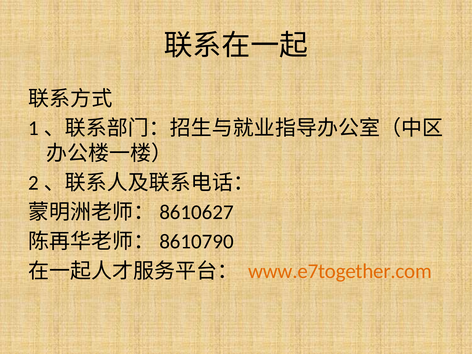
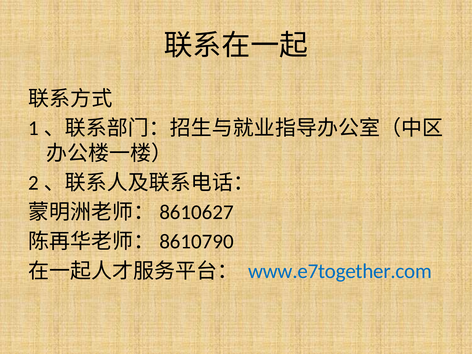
www.e7together.com colour: orange -> blue (340, 271)
